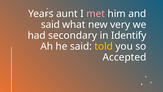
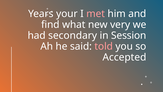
aunt: aunt -> your (67, 14)
said: said -> find (50, 25)
Identify: Identify -> Session (129, 35)
told colour: yellow -> pink (104, 46)
